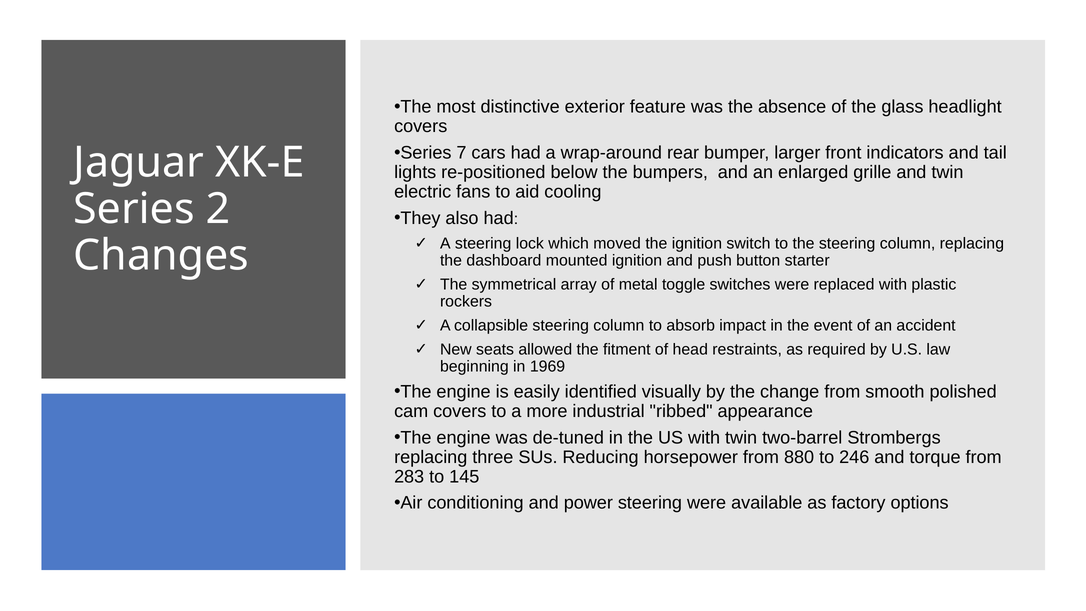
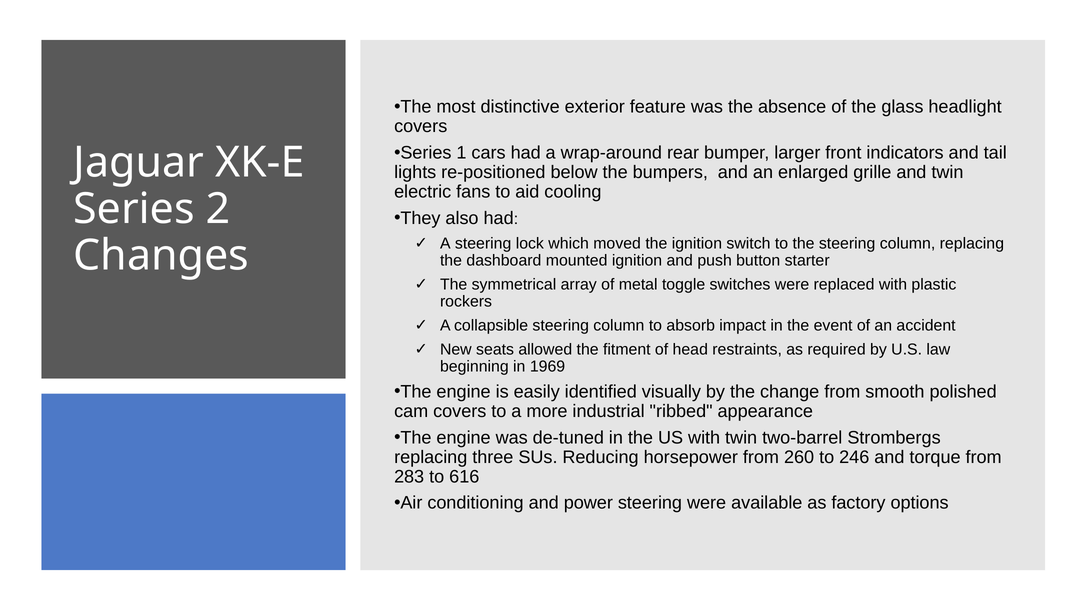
7: 7 -> 1 (461, 153)
880: 880 -> 260 (799, 457)
145: 145 -> 616 (464, 477)
